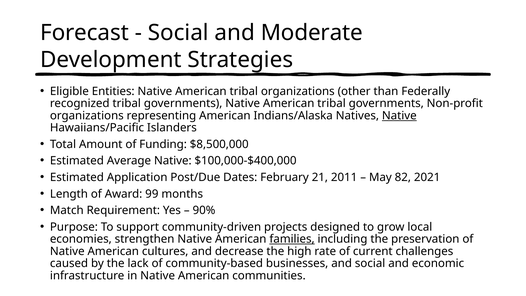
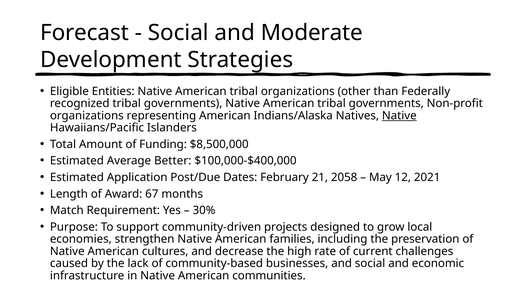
Average Native: Native -> Better (173, 161)
2011: 2011 -> 2058 (344, 177)
82: 82 -> 12 (403, 177)
99: 99 -> 67 (152, 194)
90%: 90% -> 30% (204, 210)
families underline: present -> none (292, 239)
